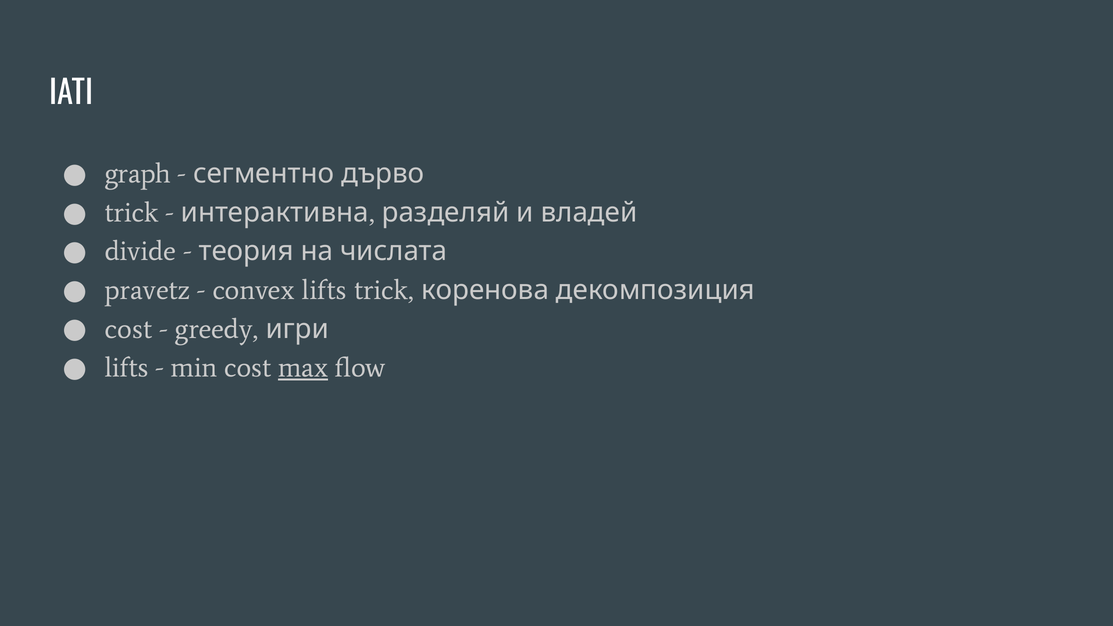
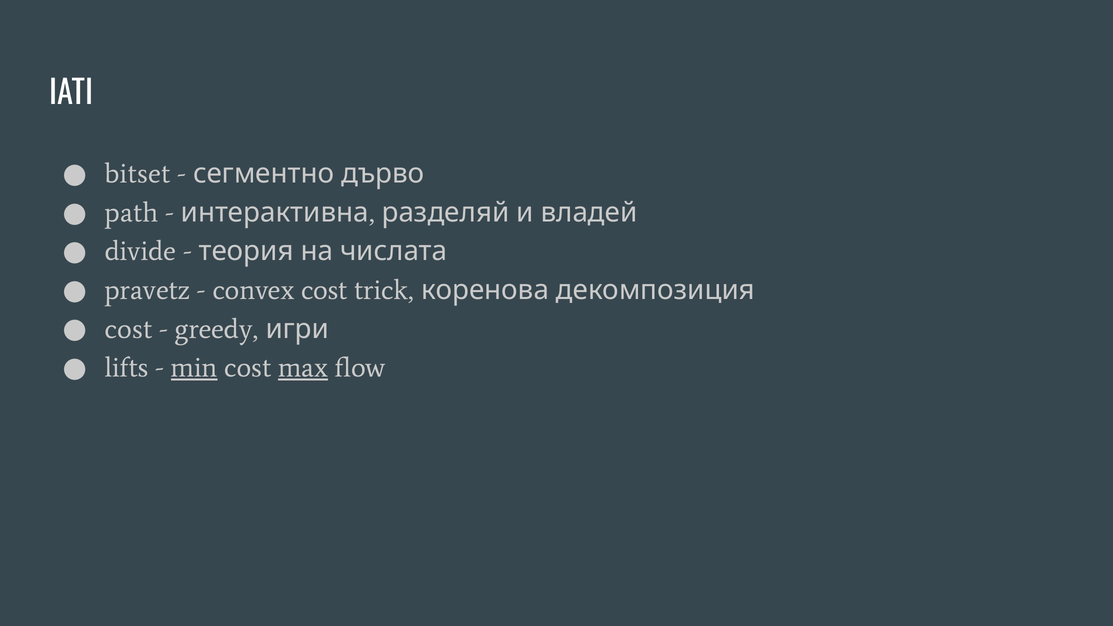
graph: graph -> bitset (138, 174)
trick: trick -> path (131, 213)
convex lifts: lifts -> cost (324, 290)
min underline: none -> present (194, 368)
